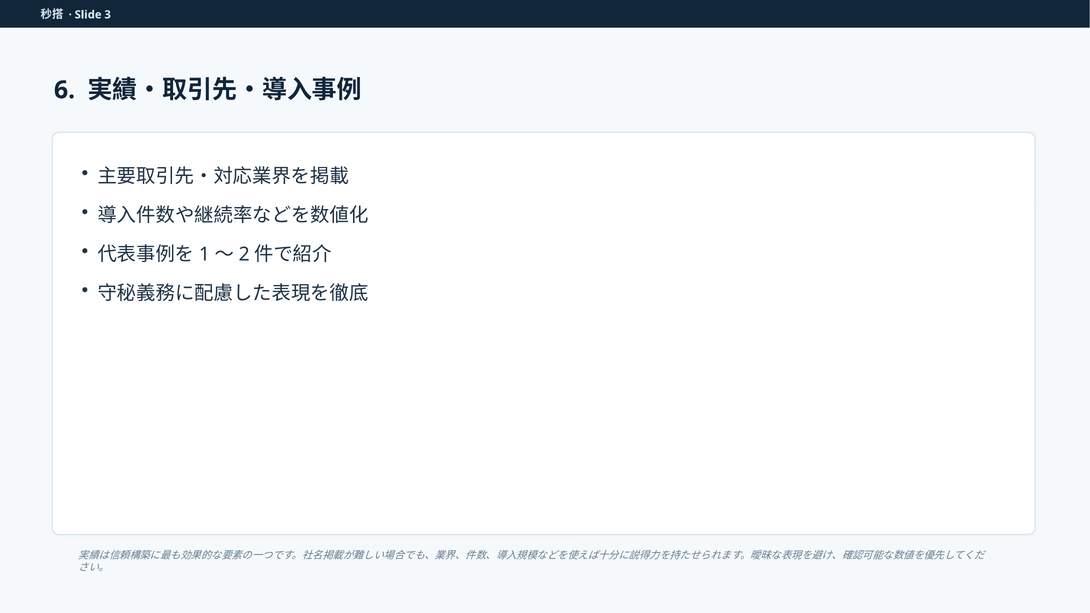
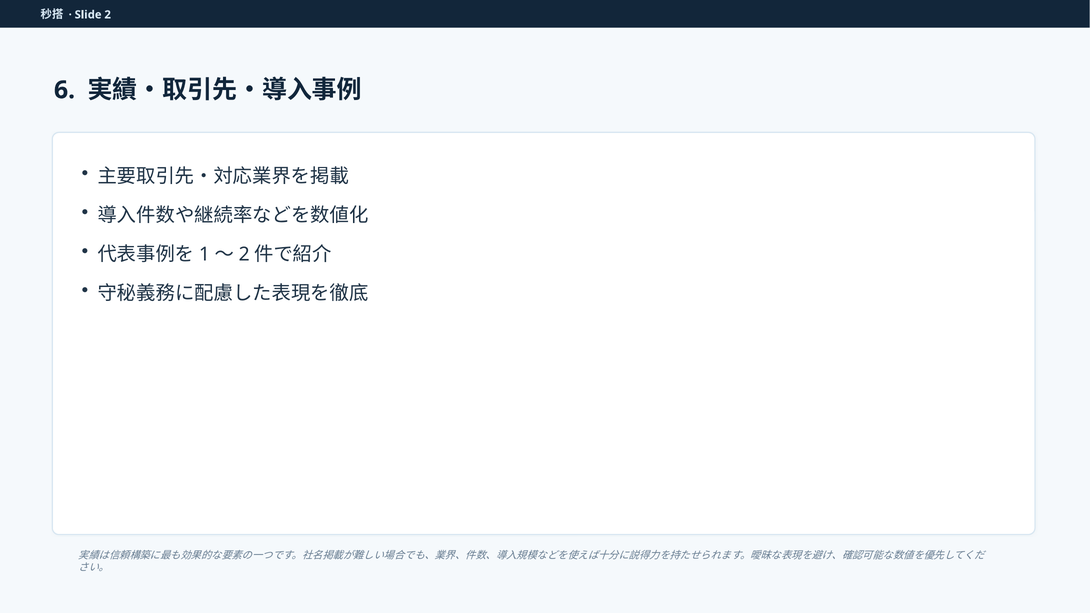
3: 3 -> 2 (108, 15)
